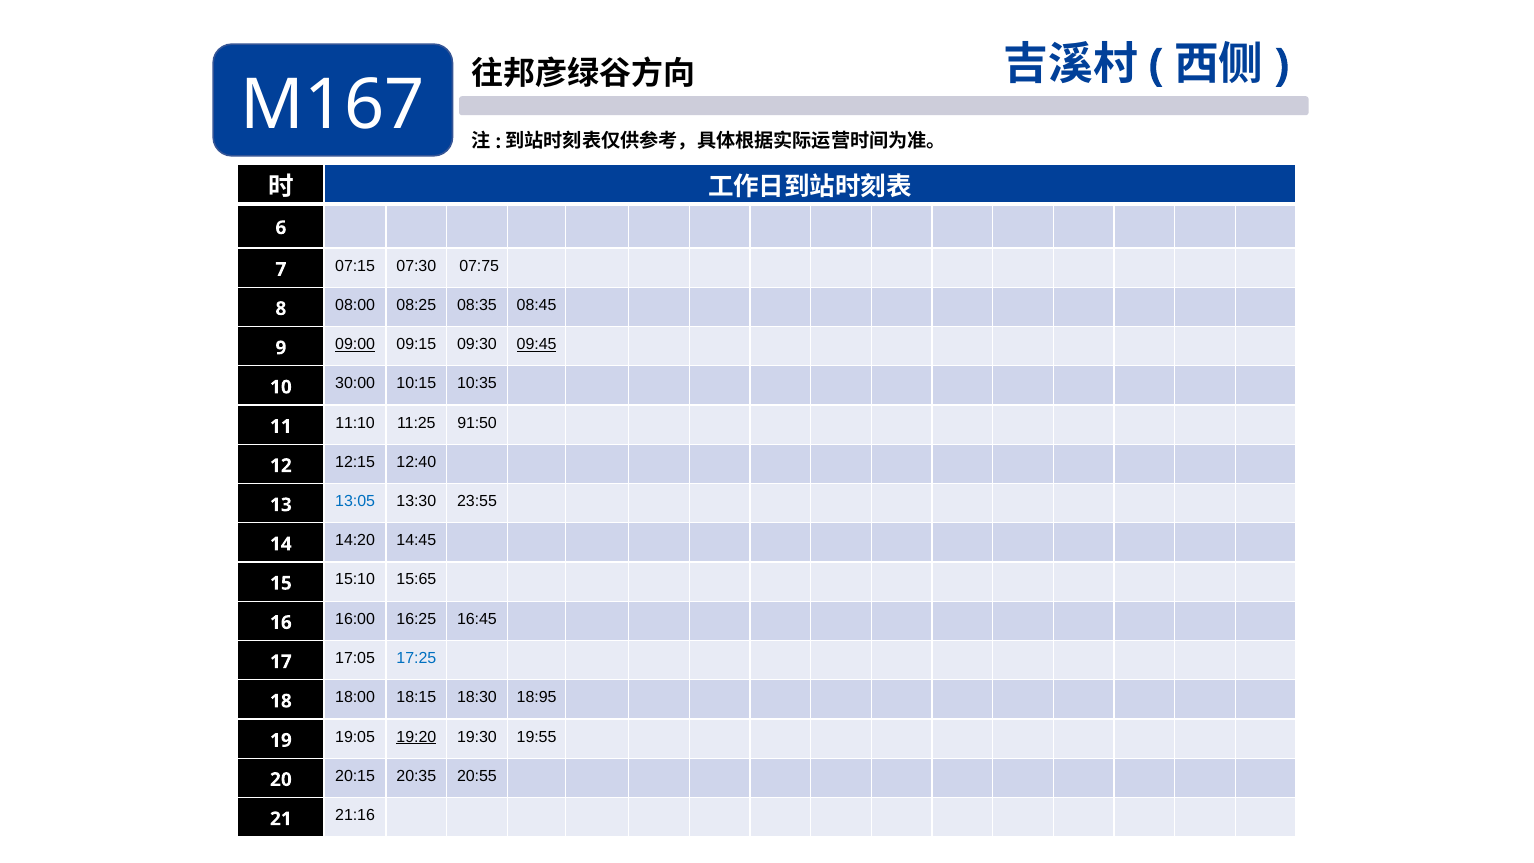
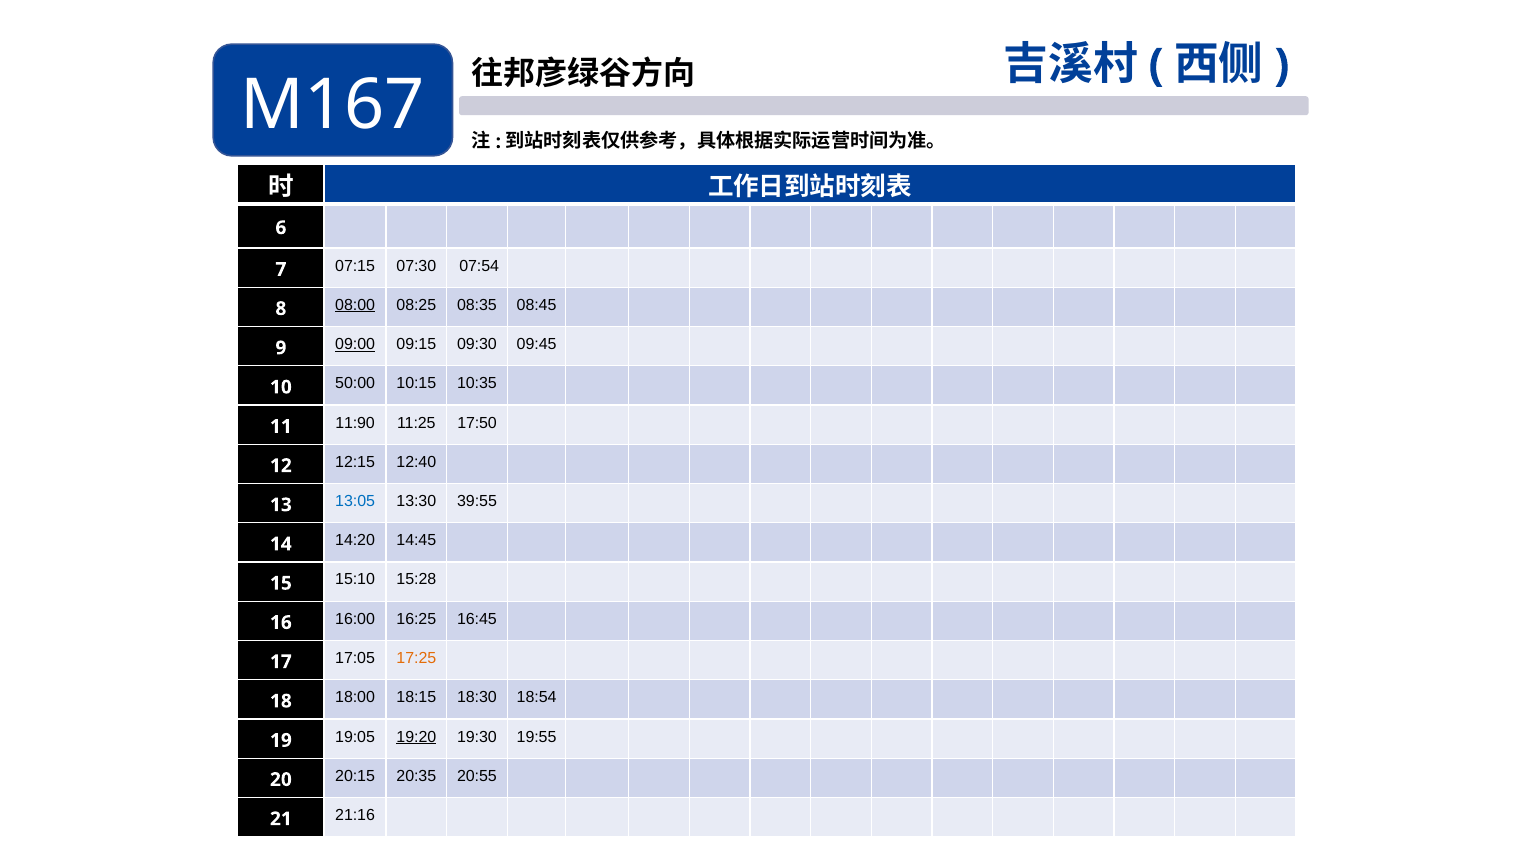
07:75: 07:75 -> 07:54 (479, 266)
08:00 underline: none -> present (355, 305)
09:45 underline: present -> none (537, 344)
30:00: 30:00 -> 50:00 (355, 383)
11:10: 11:10 -> 11:90 (355, 423)
91:50: 91:50 -> 17:50 (477, 423)
23:55: 23:55 -> 39:55 (477, 501)
15:65: 15:65 -> 15:28 (416, 580)
17:25 colour: blue -> orange (416, 658)
18:95: 18:95 -> 18:54 (537, 697)
